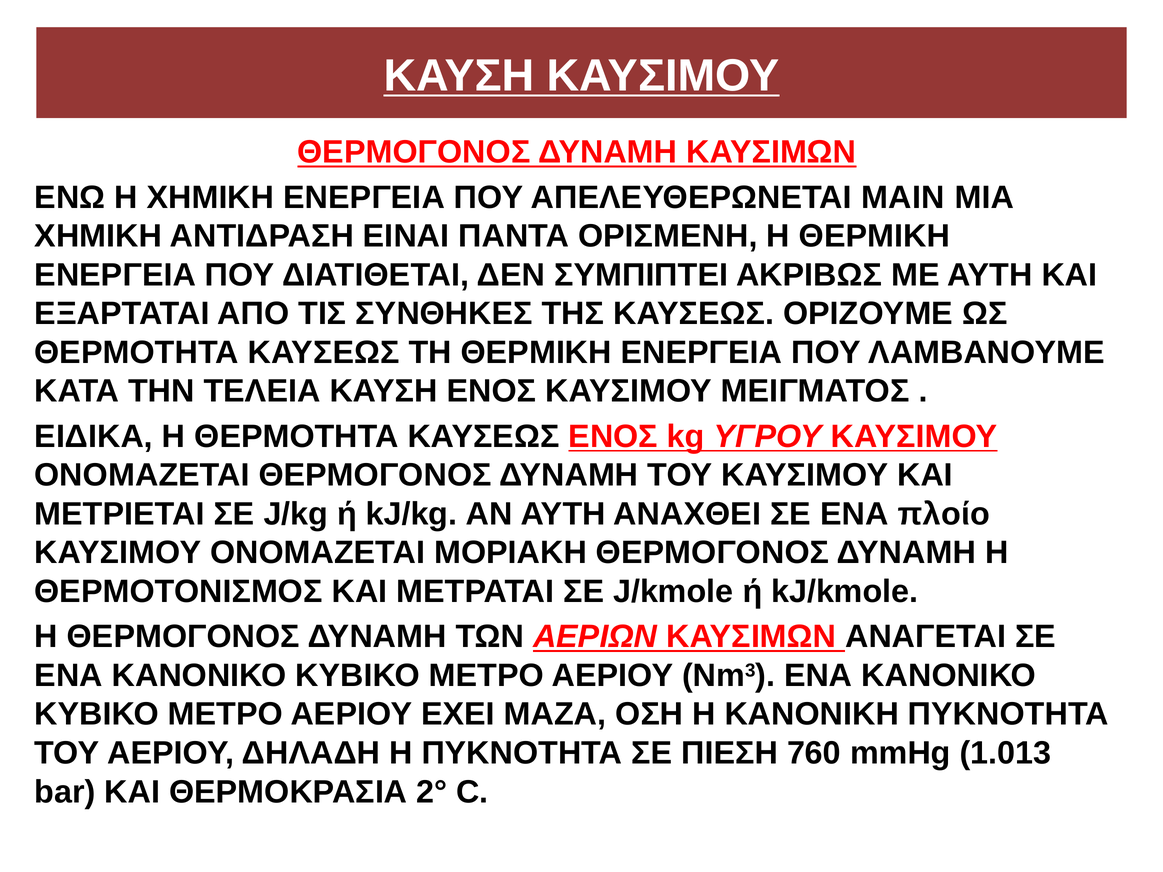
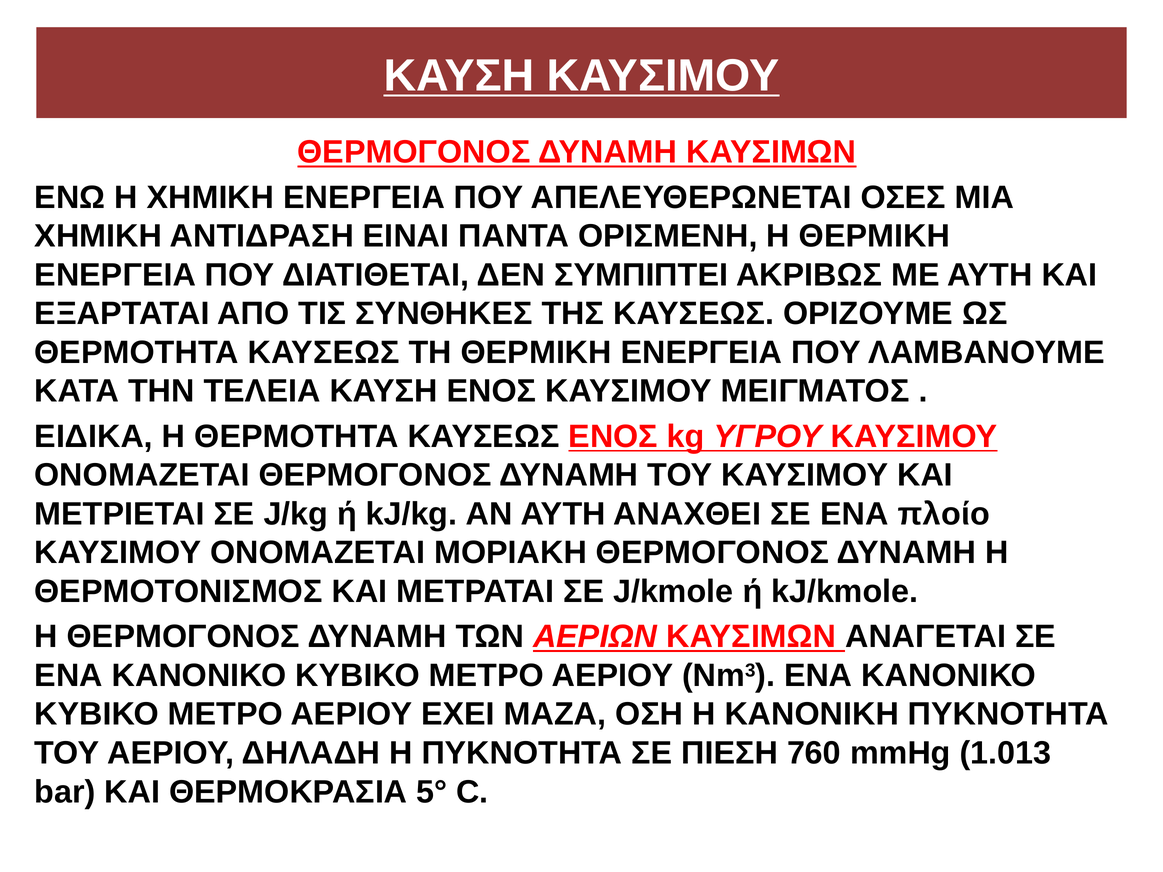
MAIN: MAIN -> ΟΣΕΣ (903, 197)
2°: 2° -> 5° (432, 792)
